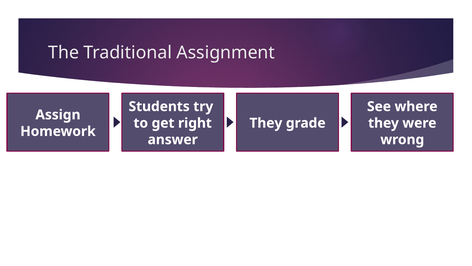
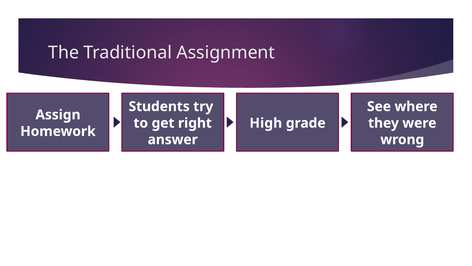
They: They -> High (266, 123)
